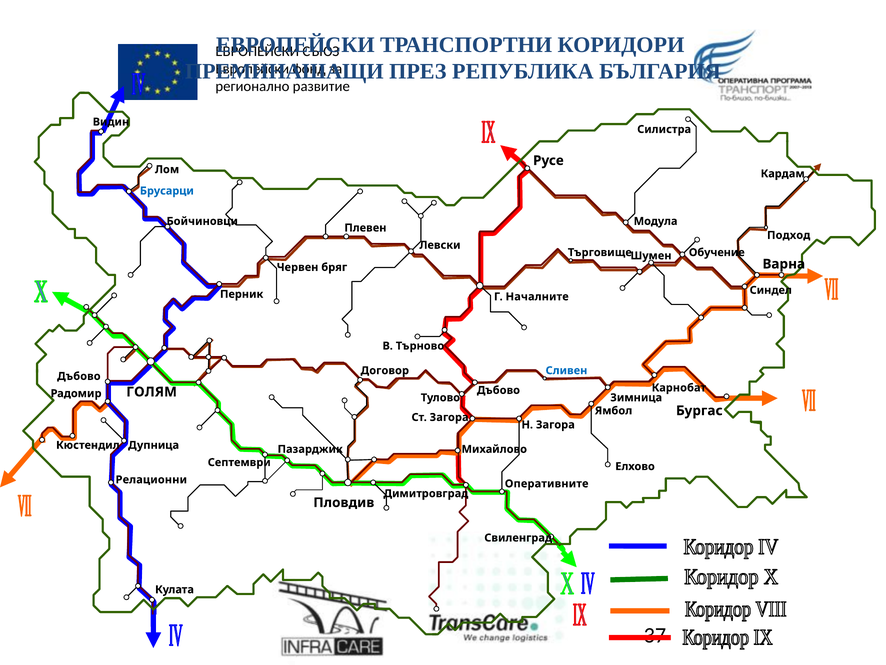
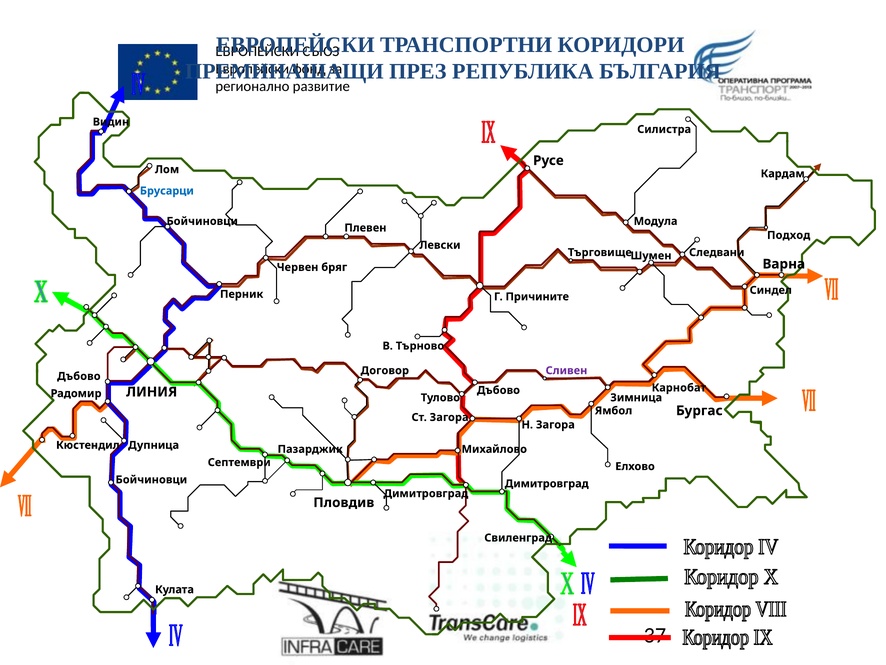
Обучение: Обучение -> Следвани (717, 252)
Началните: Началните -> Причините (537, 296)
Сливен colour: blue -> purple (566, 370)
ГОЛЯМ: ГОЛЯМ -> ЛИНИЯ (152, 392)
Релационни: Релационни -> Бойчиновци (151, 479)
Оперативните: Оперативните -> Димитровград (547, 483)
